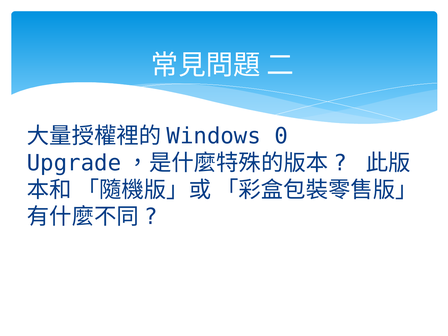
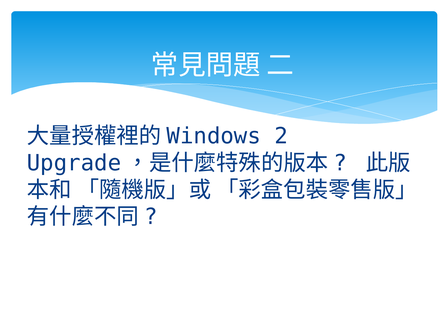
0: 0 -> 2 (281, 136)
